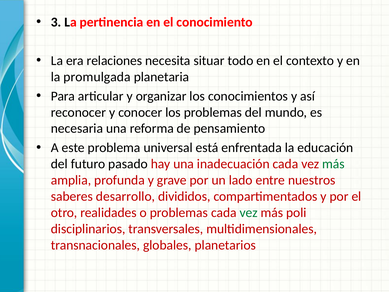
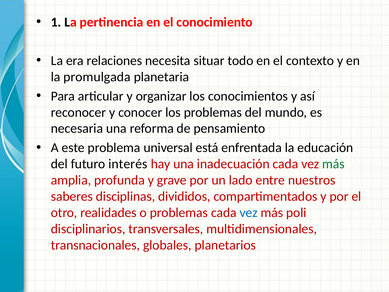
3: 3 -> 1 (56, 22)
pasado: pasado -> interés (128, 164)
desarrollo: desarrollo -> disciplinas (126, 196)
vez colour: green -> blue (249, 212)
